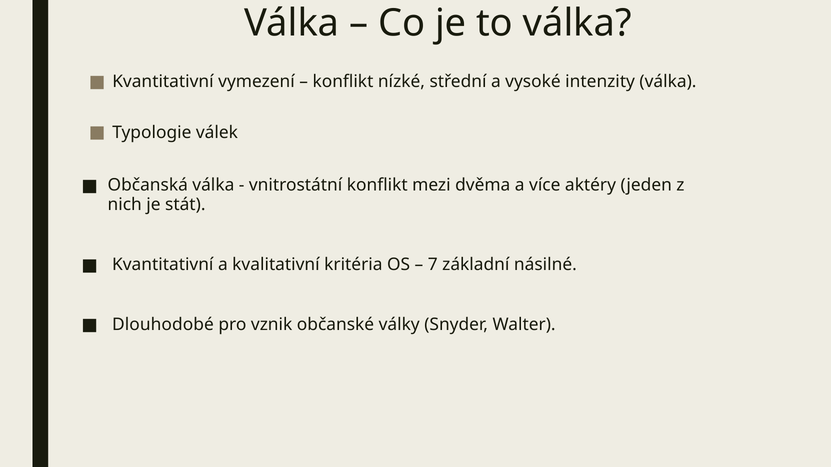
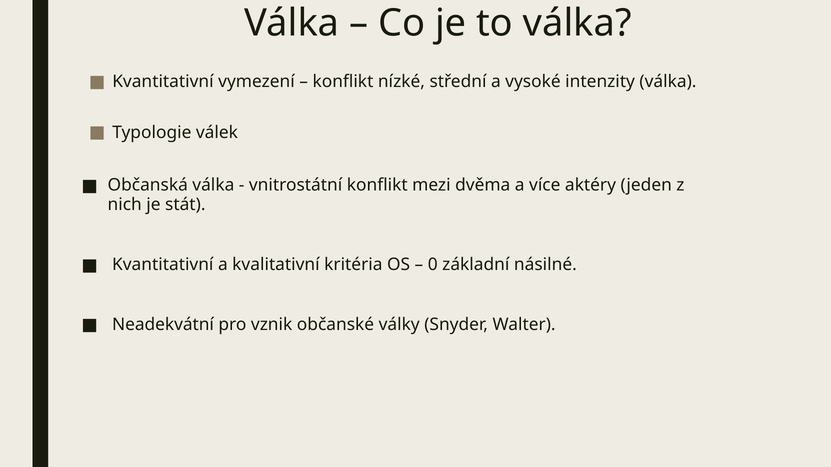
7: 7 -> 0 (433, 265)
Dlouhodobé: Dlouhodobé -> Neadekvátní (163, 325)
